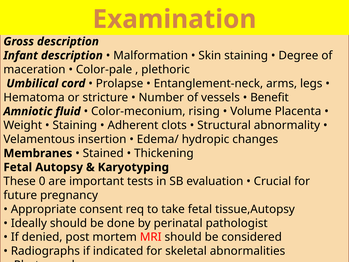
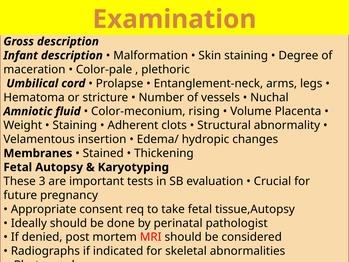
Benefit: Benefit -> Nuchal (269, 97)
0: 0 -> 3 (42, 181)
